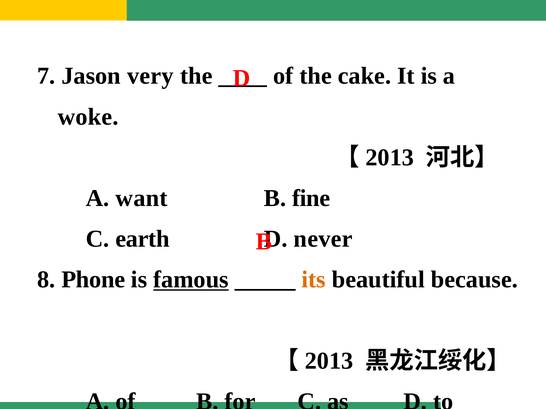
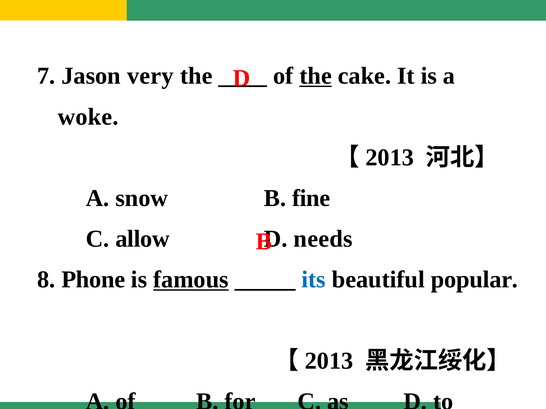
the underline: none -> present (316, 76)
want: want -> snow (142, 198)
earth: earth -> allow (143, 239)
never: never -> needs (323, 239)
its colour: orange -> blue (314, 280)
because: because -> popular (474, 280)
